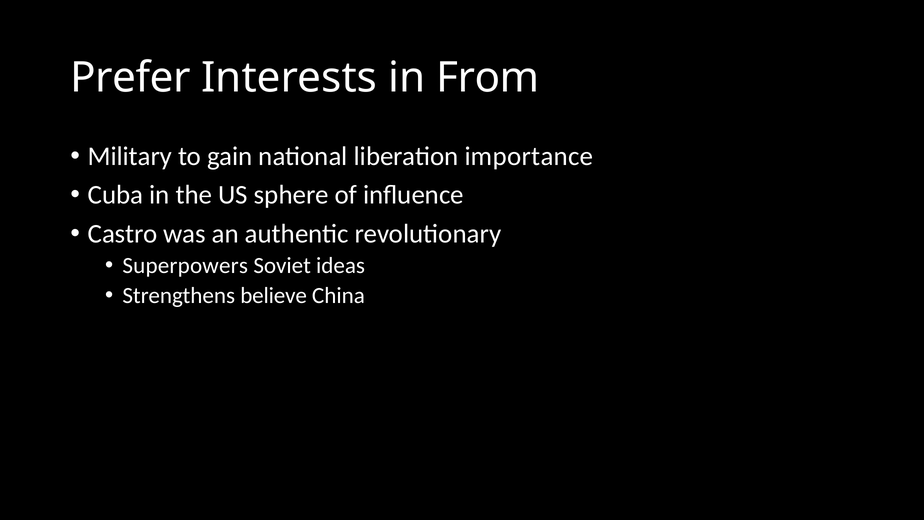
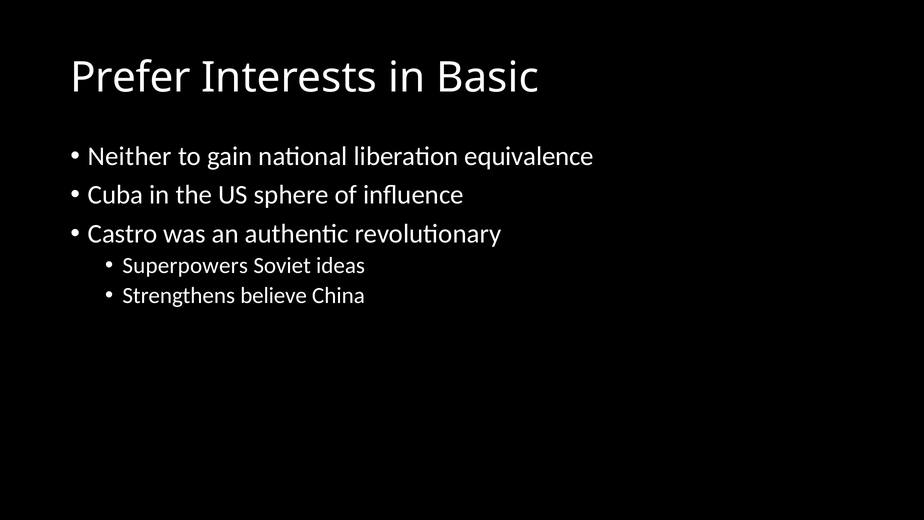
From: From -> Basic (488, 78)
Military: Military -> Neither (130, 156)
importance: importance -> equivalence (529, 156)
